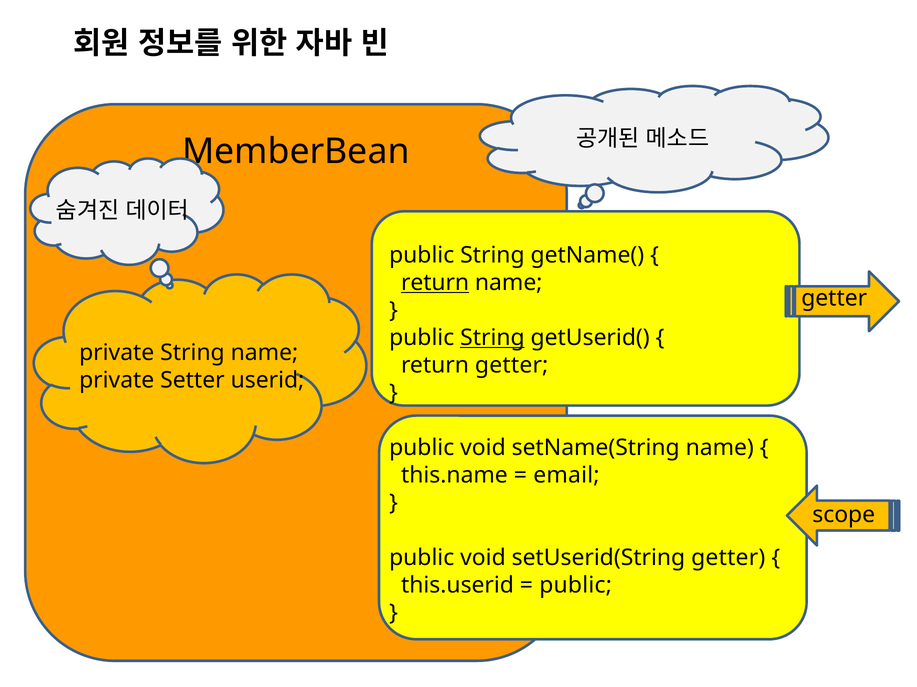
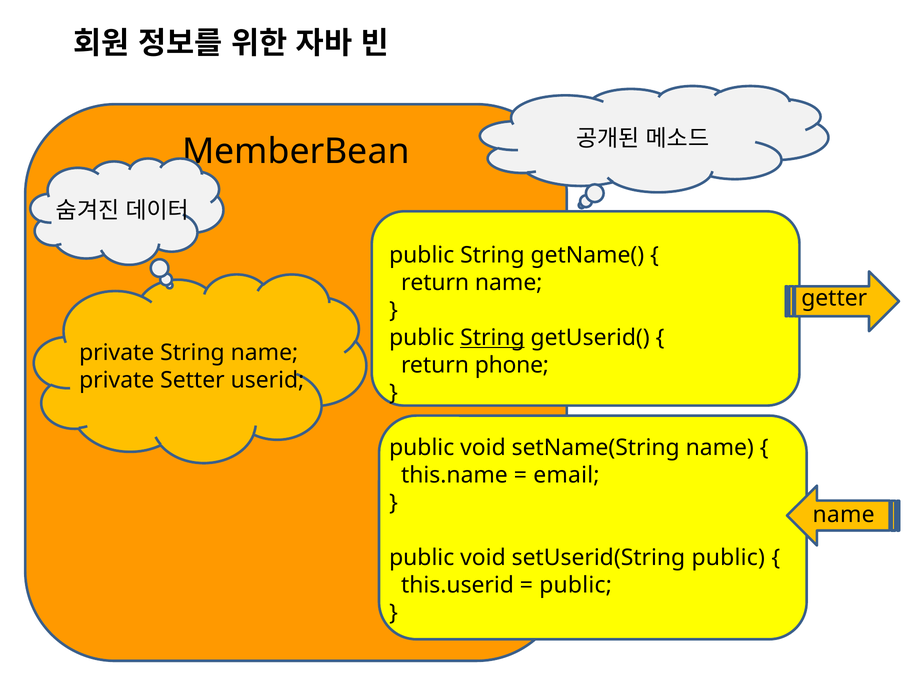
return underline: present -> none (435, 283)
return getter: getter -> phone (512, 366)
scope: scope -> name (844, 515)
setUserid(String getter: getter -> public (728, 558)
